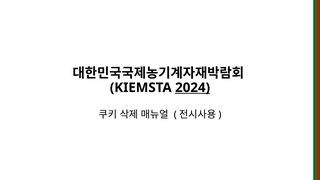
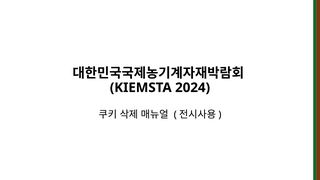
2024 underline: present -> none (193, 88)
